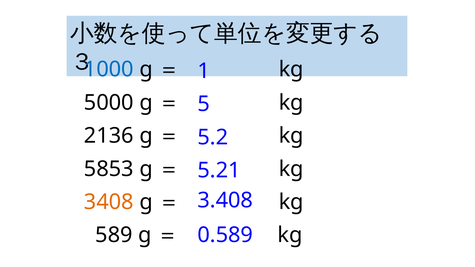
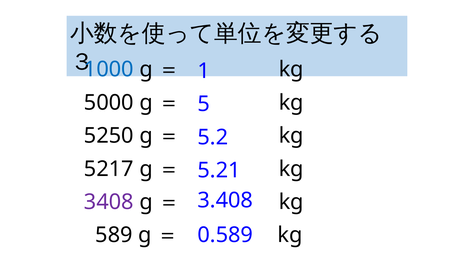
2136: 2136 -> 5250 (109, 136)
5853: 5853 -> 5217 (109, 169)
3408 colour: orange -> purple (109, 202)
